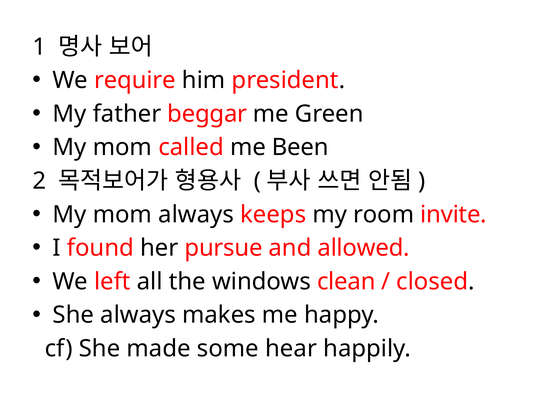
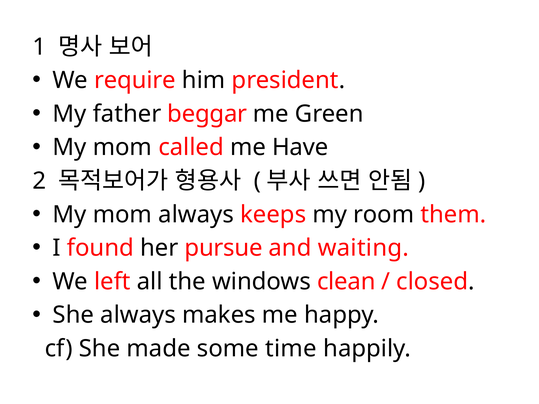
Been: Been -> Have (300, 147)
invite: invite -> them (453, 215)
allowed: allowed -> waiting (363, 248)
hear: hear -> time (291, 349)
